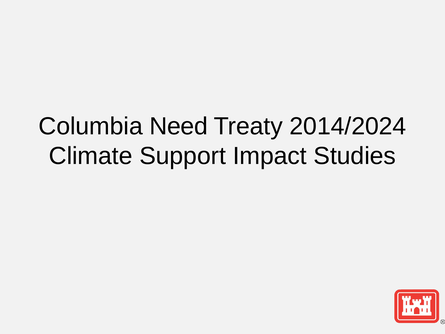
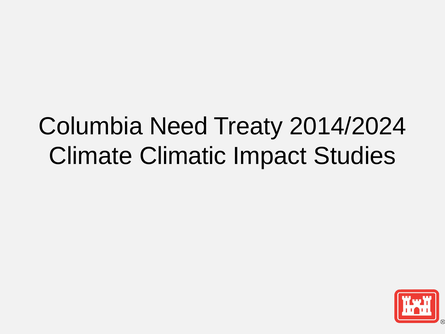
Support: Support -> Climatic (183, 156)
